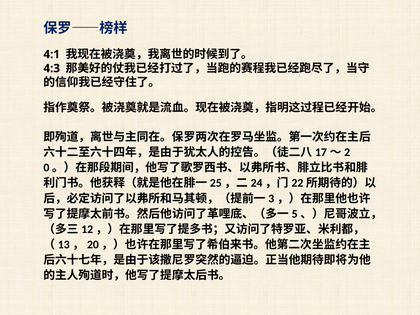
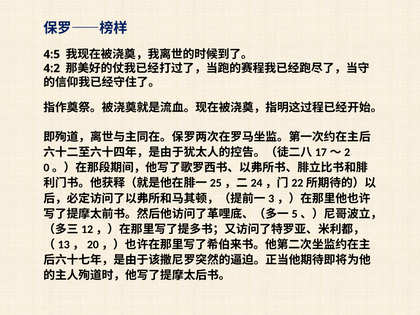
4:1: 4:1 -> 4:5 (52, 54)
4:3: 4:3 -> 4:2 (52, 68)
